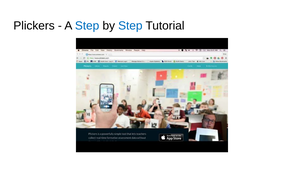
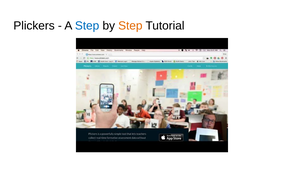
Step colour: blue -> orange (130, 26)
